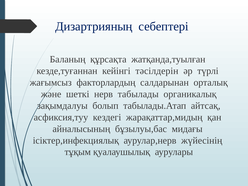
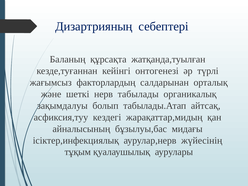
тәсілдерін: тәсілдерін -> онтогенезі (157, 71)
